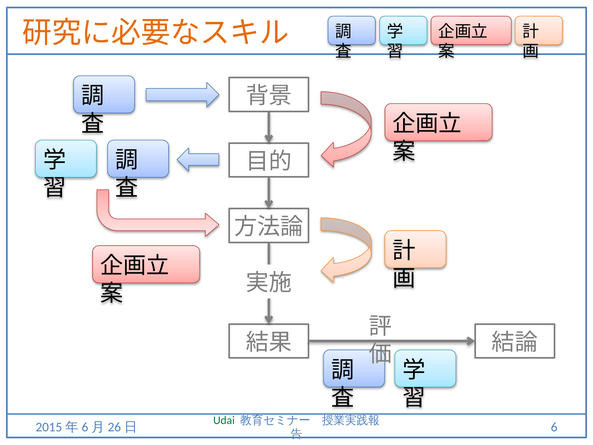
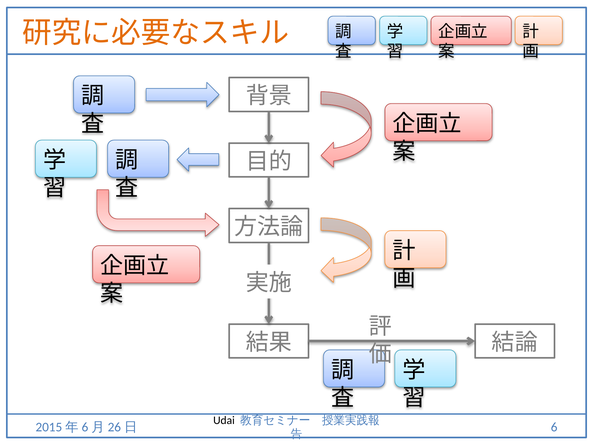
Udai colour: green -> black (224, 420)
